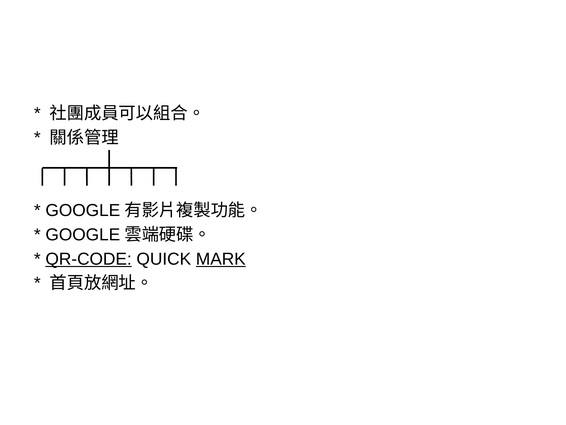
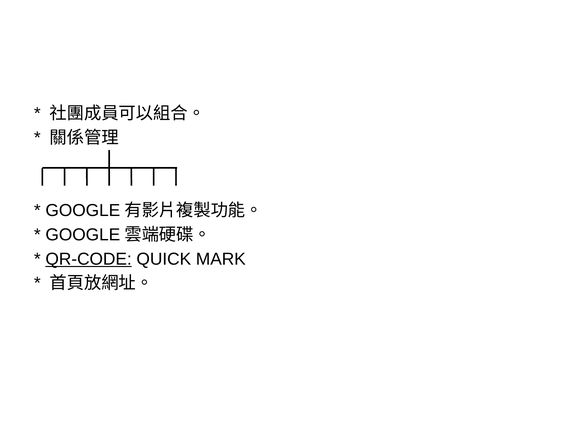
MARK underline: present -> none (221, 259)
